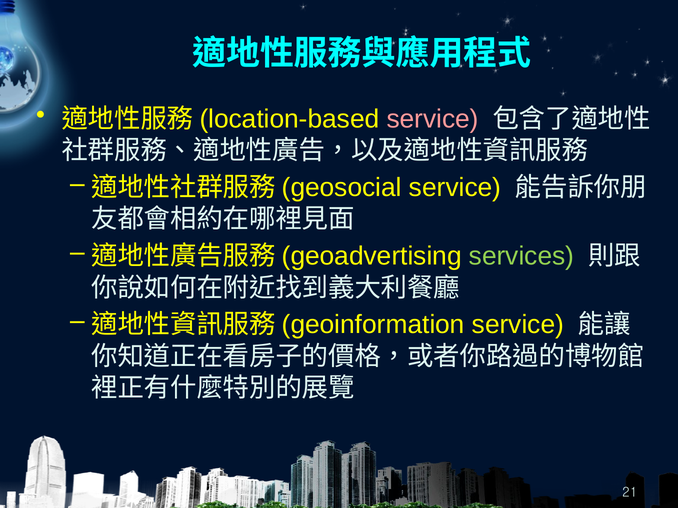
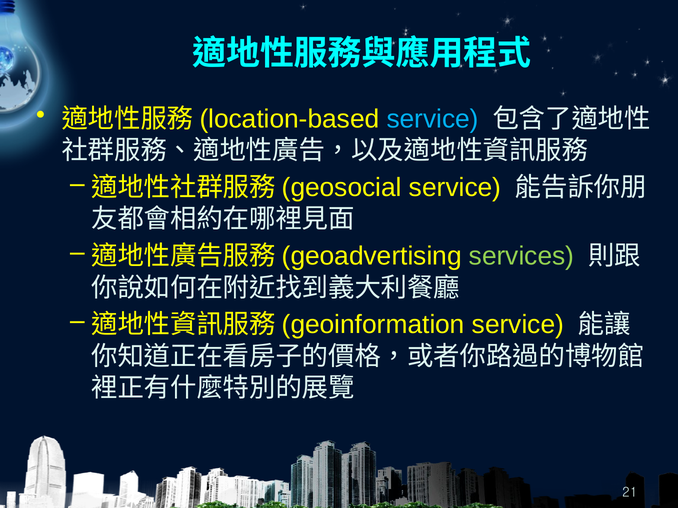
service colour: pink -> light blue (433, 119)
